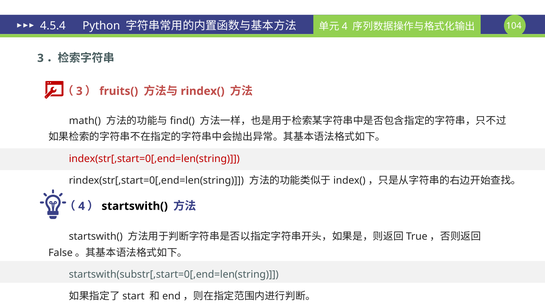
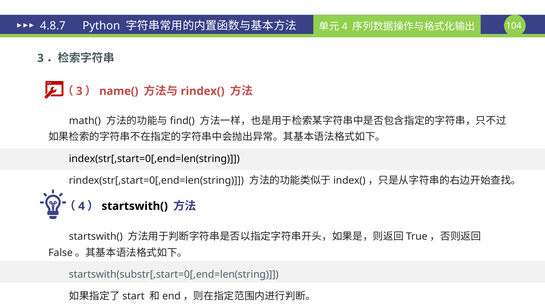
4.5.4: 4.5.4 -> 4.8.7 (53, 26)
fruits(: fruits( -> name( (119, 91)
index(str[,start=0[,end=len(string colour: red -> black (154, 159)
